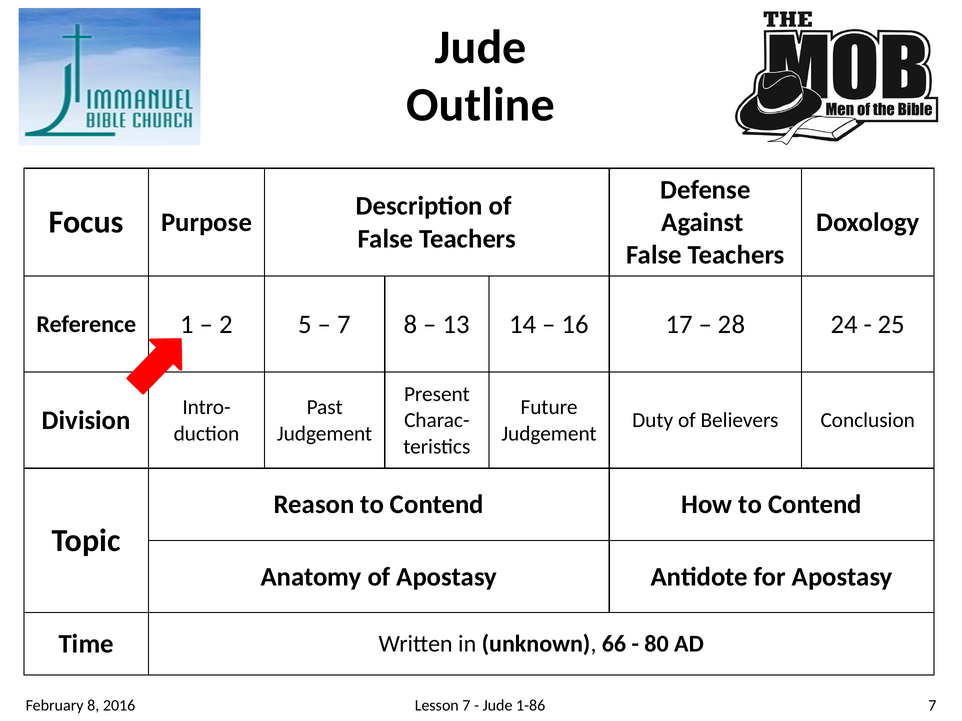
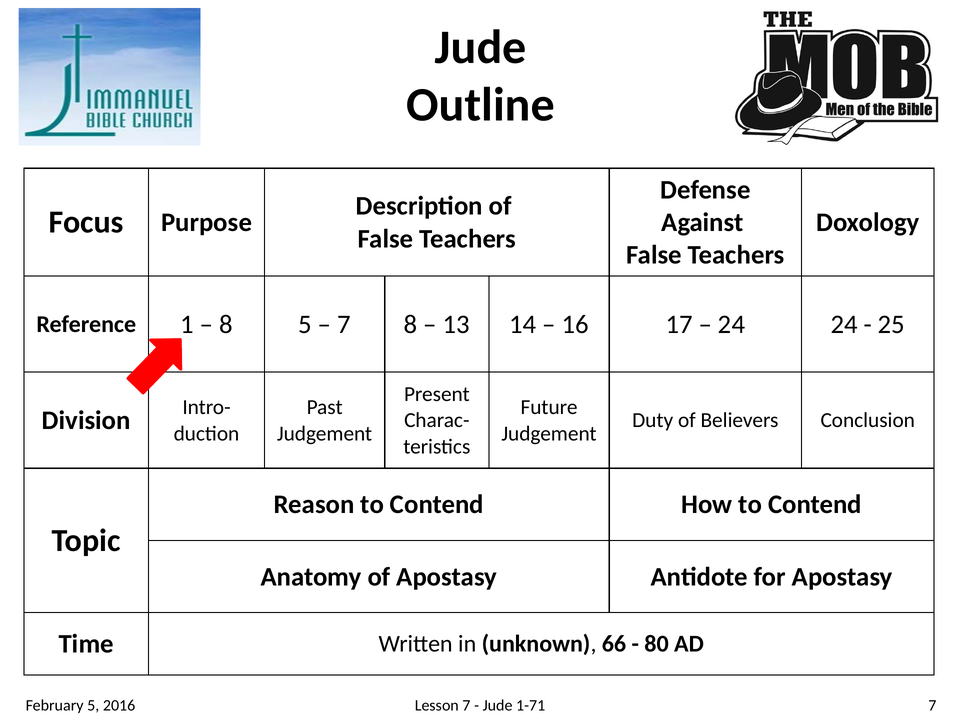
2: 2 -> 8 (226, 325)
28: 28 -> 24 (731, 325)
February 8: 8 -> 5 (93, 706)
1-86: 1-86 -> 1-71 (531, 706)
